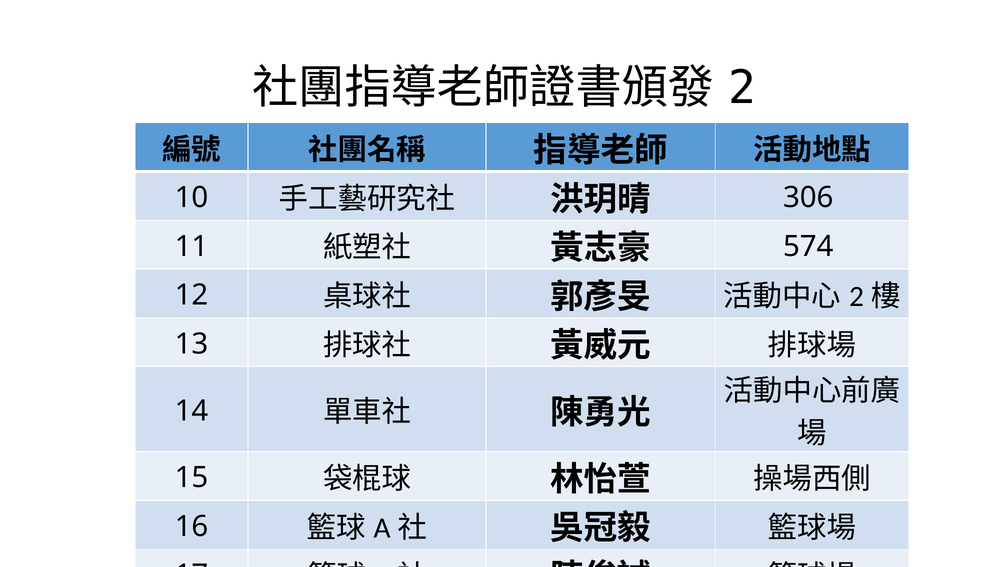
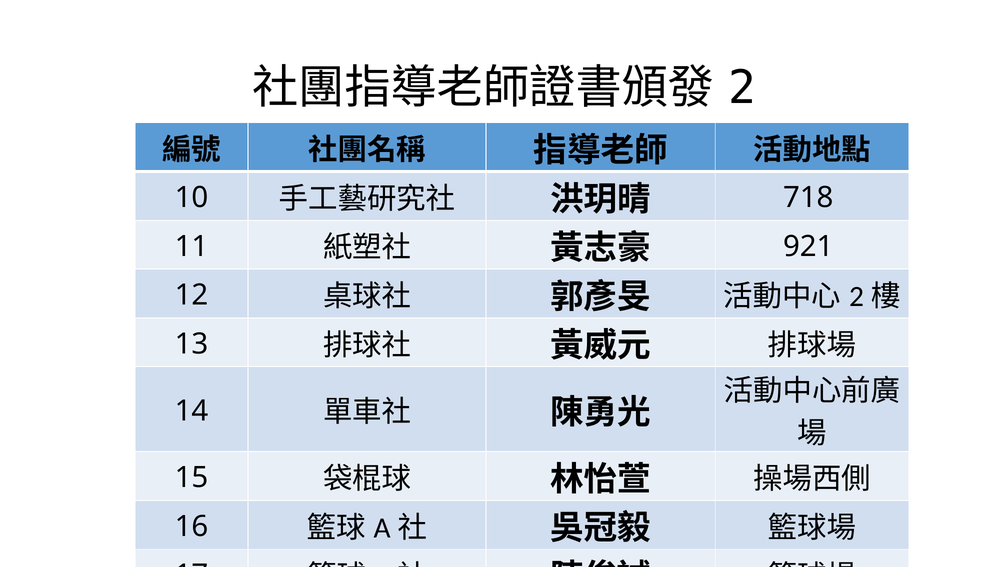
306: 306 -> 718 (808, 198)
574: 574 -> 921 (808, 246)
